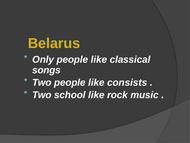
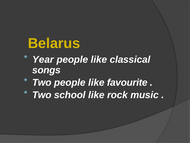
Only: Only -> Year (43, 59)
consists: consists -> favourite (127, 82)
